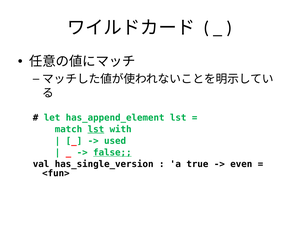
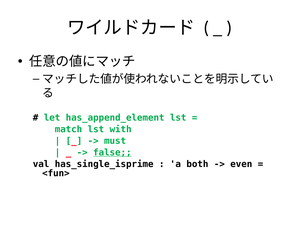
lst underline: present -> none (96, 129)
used: used -> must (115, 140)
has_single_version: has_single_version -> has_single_isprime (104, 164)
true: true -> both (197, 164)
